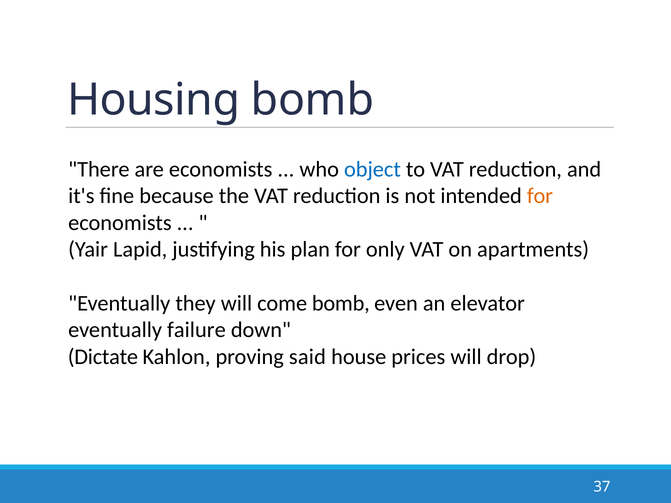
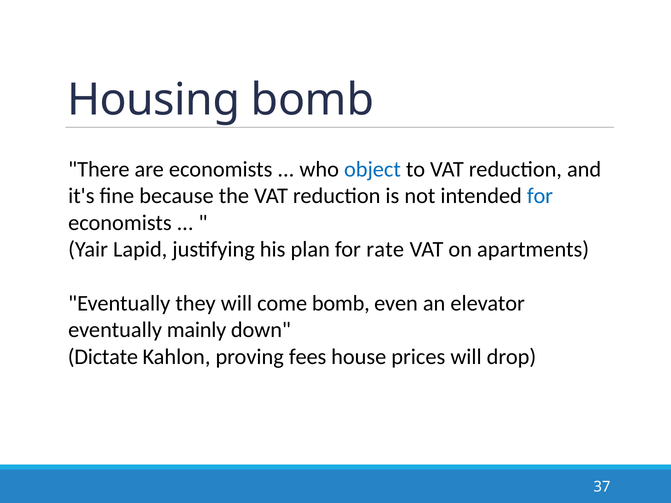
for colour: orange -> blue (540, 196)
only: only -> rate (385, 250)
failure: failure -> mainly (197, 330)
said: said -> fees (308, 357)
